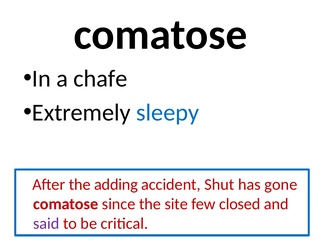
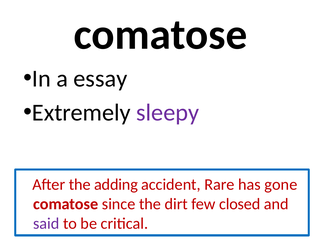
chafe: chafe -> essay (100, 79)
sleepy colour: blue -> purple (168, 113)
Shut: Shut -> Rare (219, 185)
site: site -> dirt (176, 204)
